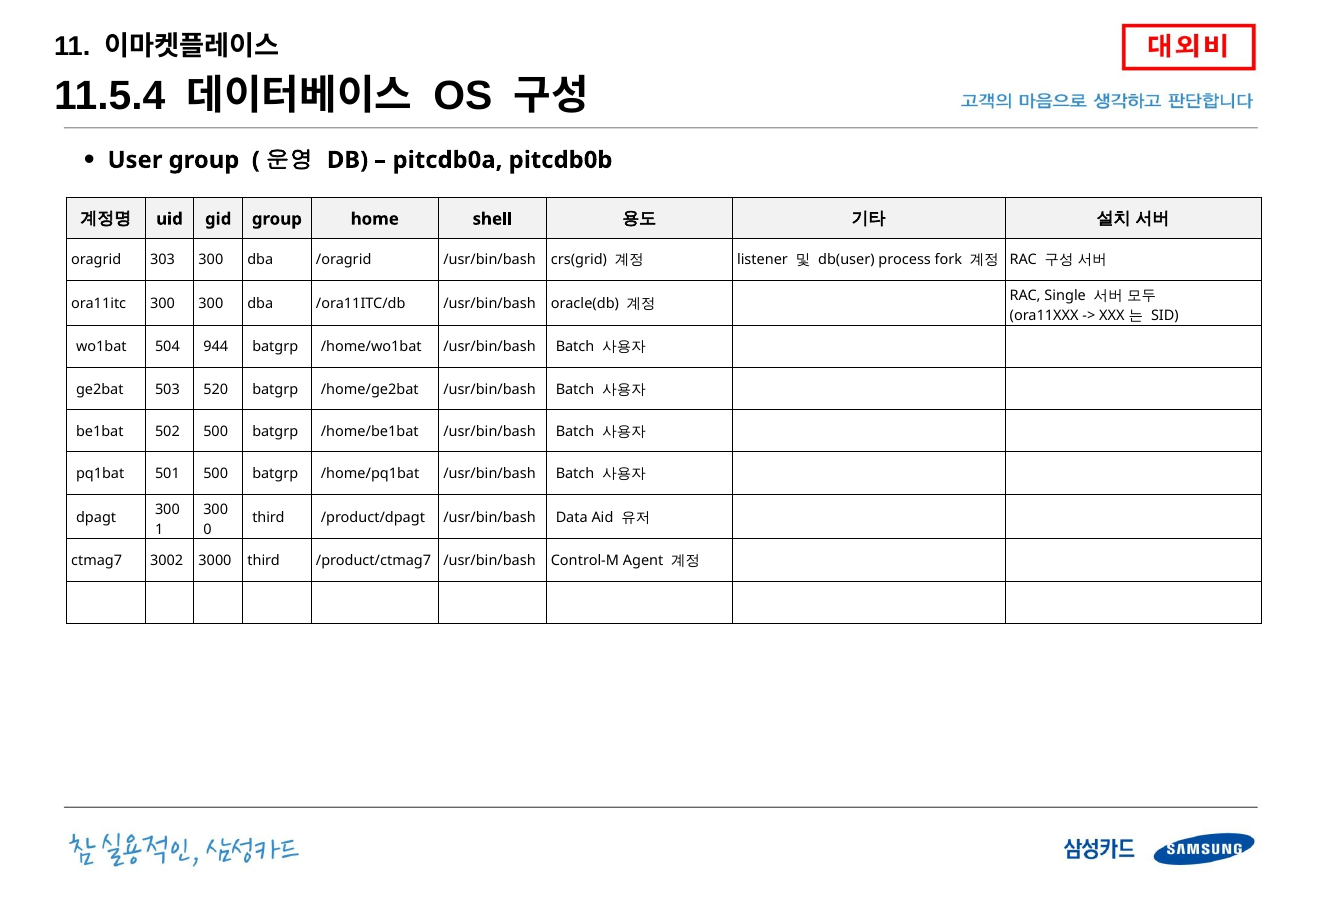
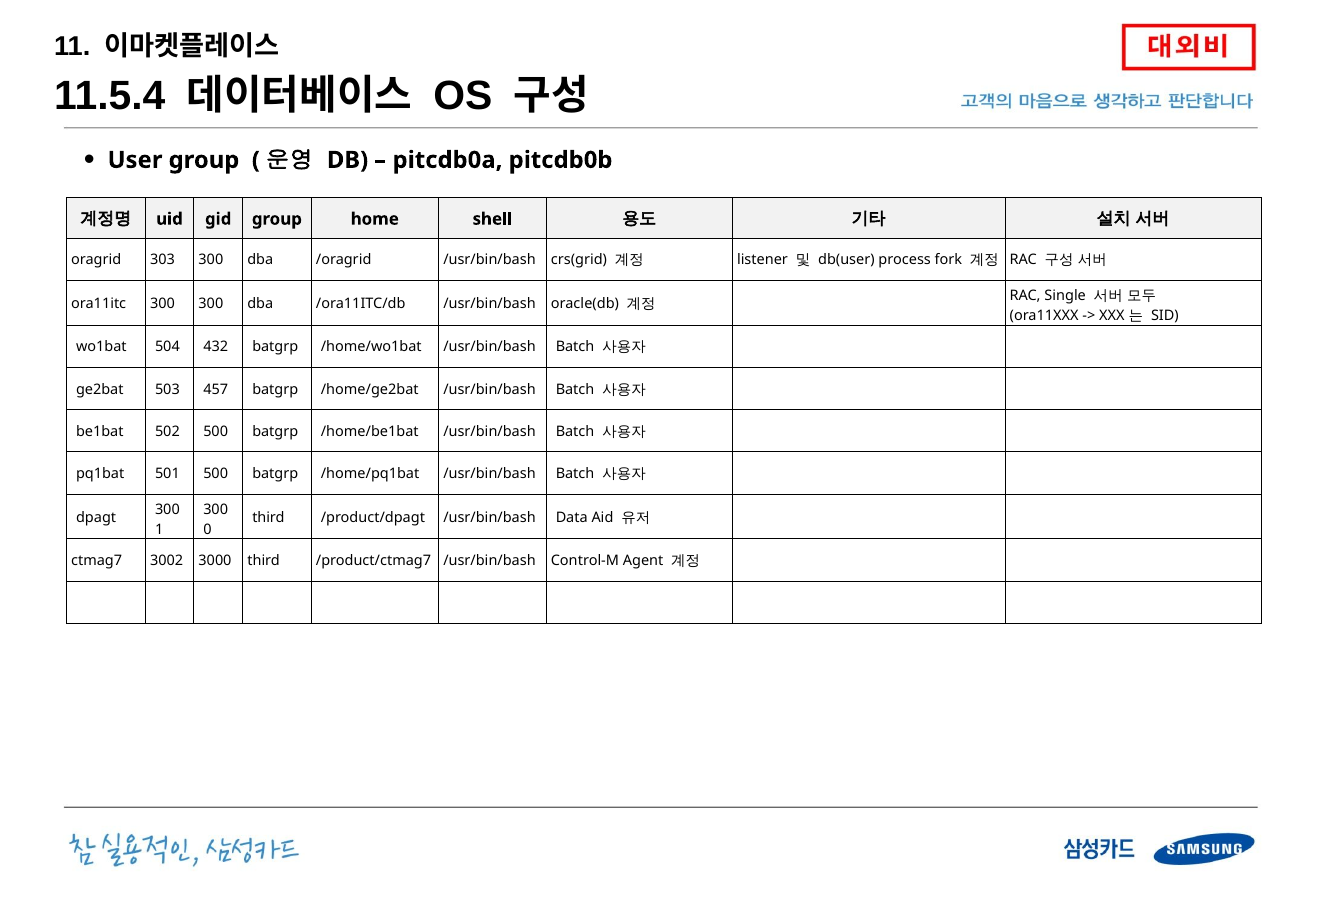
944: 944 -> 432 (216, 347)
520: 520 -> 457 (216, 389)
